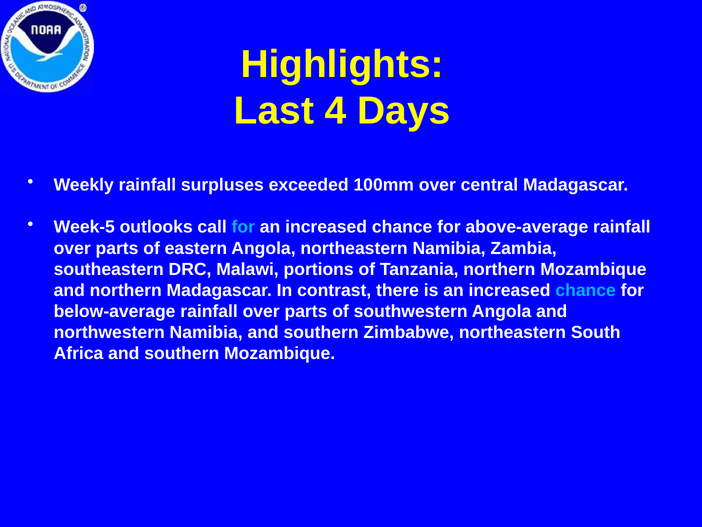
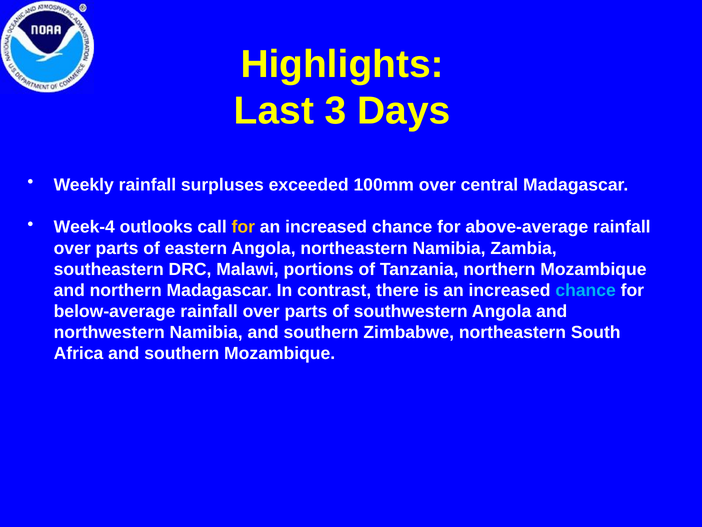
4: 4 -> 3 (336, 111)
Week-5: Week-5 -> Week-4 (84, 227)
for colour: light blue -> yellow (243, 227)
